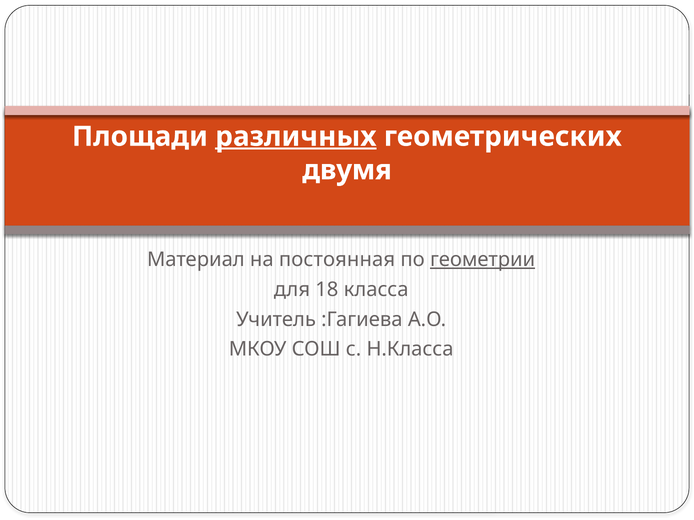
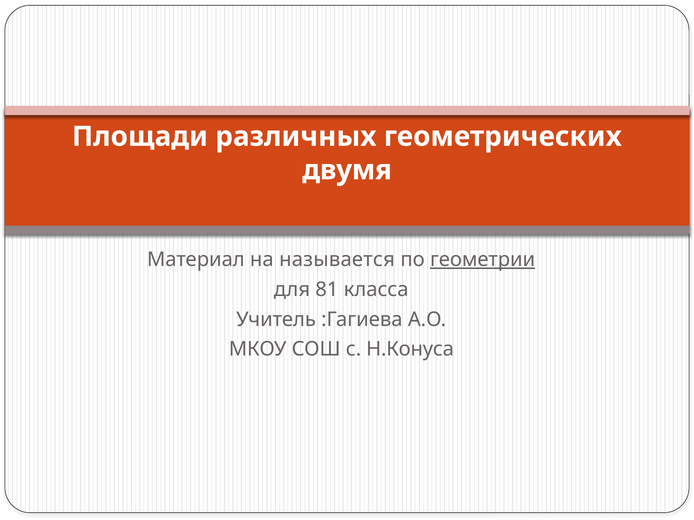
различных underline: present -> none (296, 137)
постоянная: постоянная -> называется (337, 260)
18: 18 -> 81 (327, 290)
Н.Класса: Н.Класса -> Н.Конуса (410, 350)
